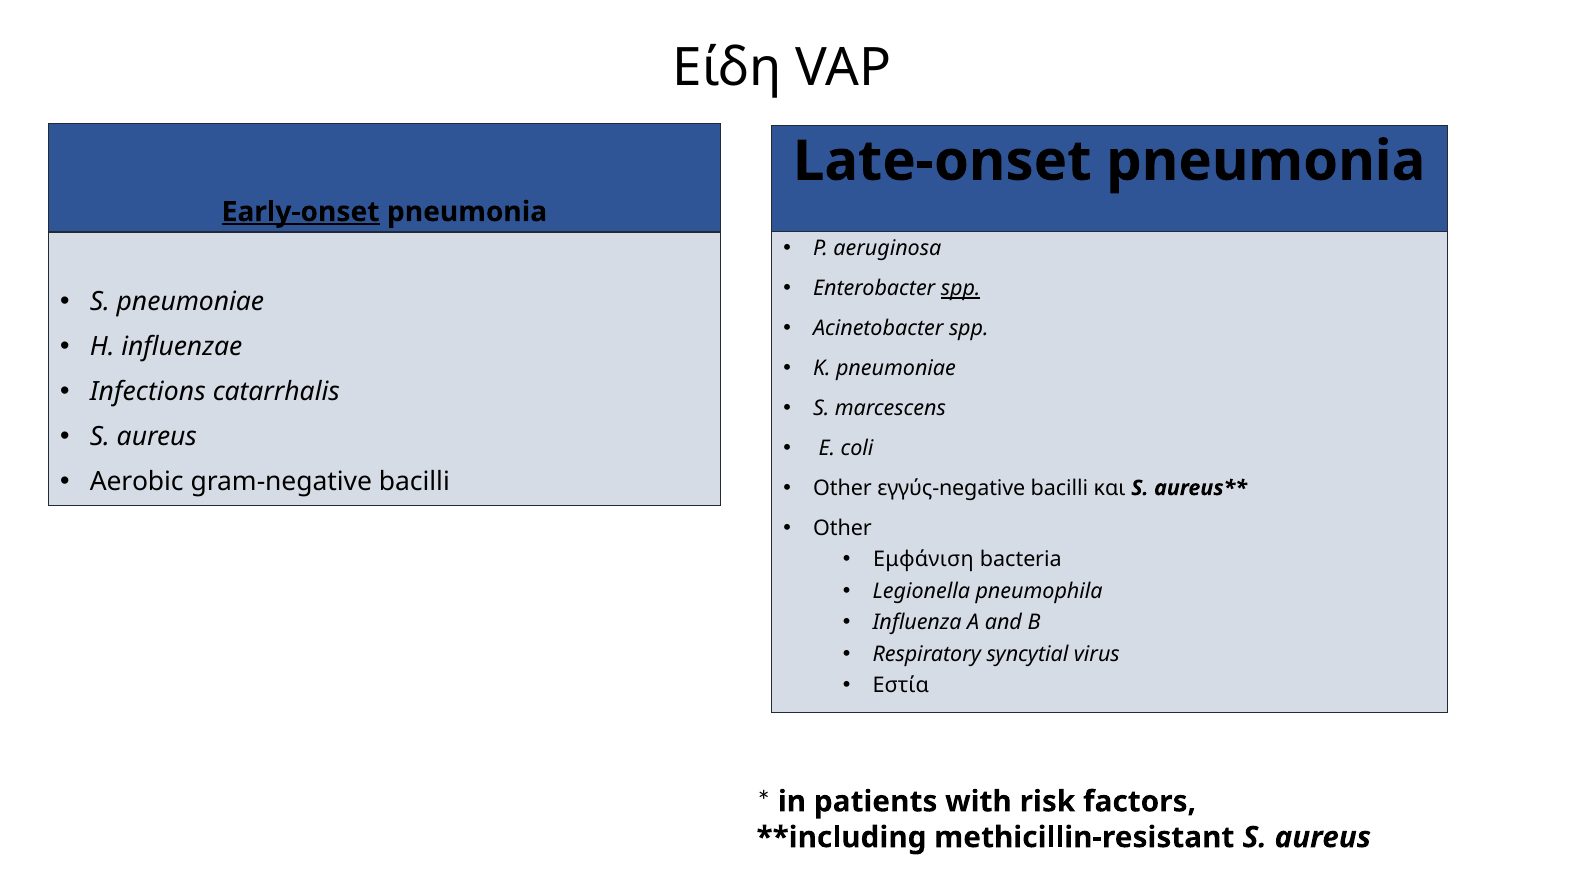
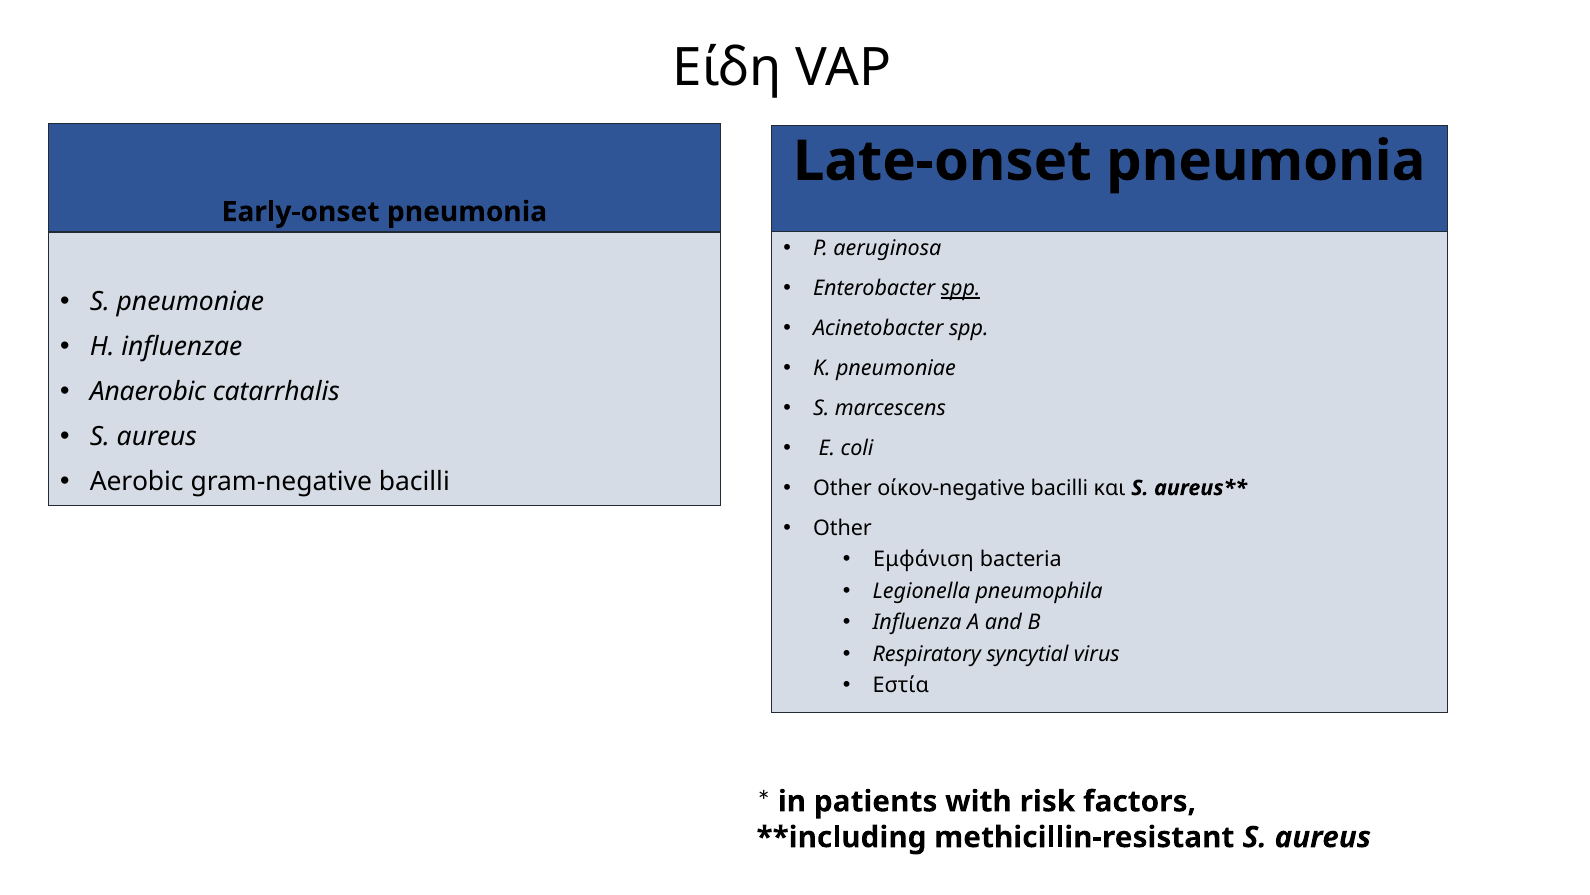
Early-onset underline: present -> none (301, 212)
Infections: Infections -> Anaerobic (148, 391)
εγγύς-negative: εγγύς-negative -> οίκον-negative (951, 488)
